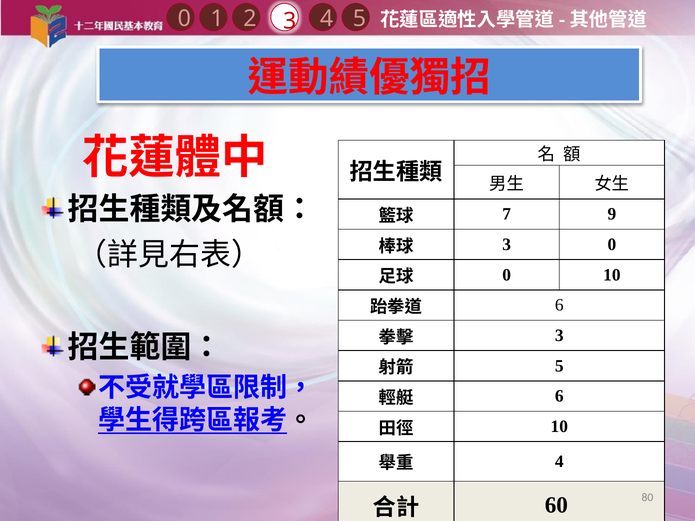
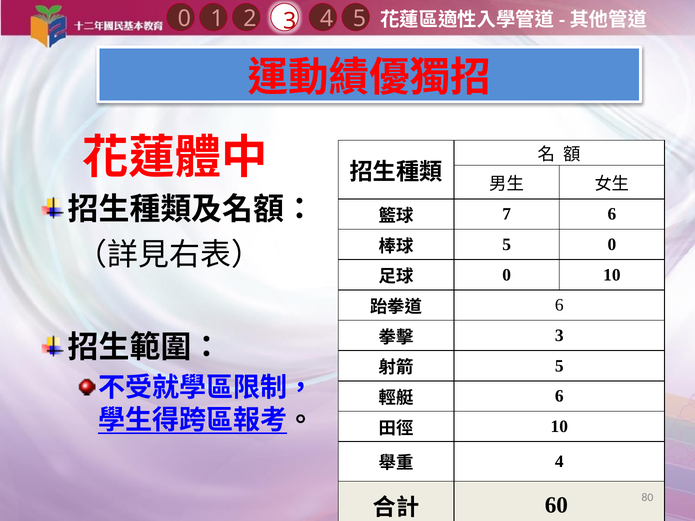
7 9: 9 -> 6 (612, 214)
3: 3 -> 5 (507, 245)
